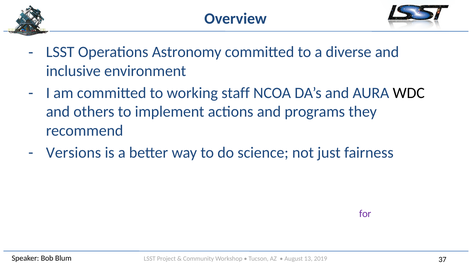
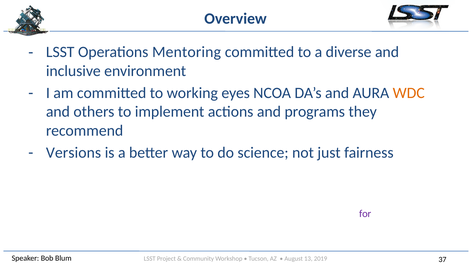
Astronomy: Astronomy -> Mentoring (187, 52)
staff: staff -> eyes (236, 93)
WDC colour: black -> orange (409, 93)
